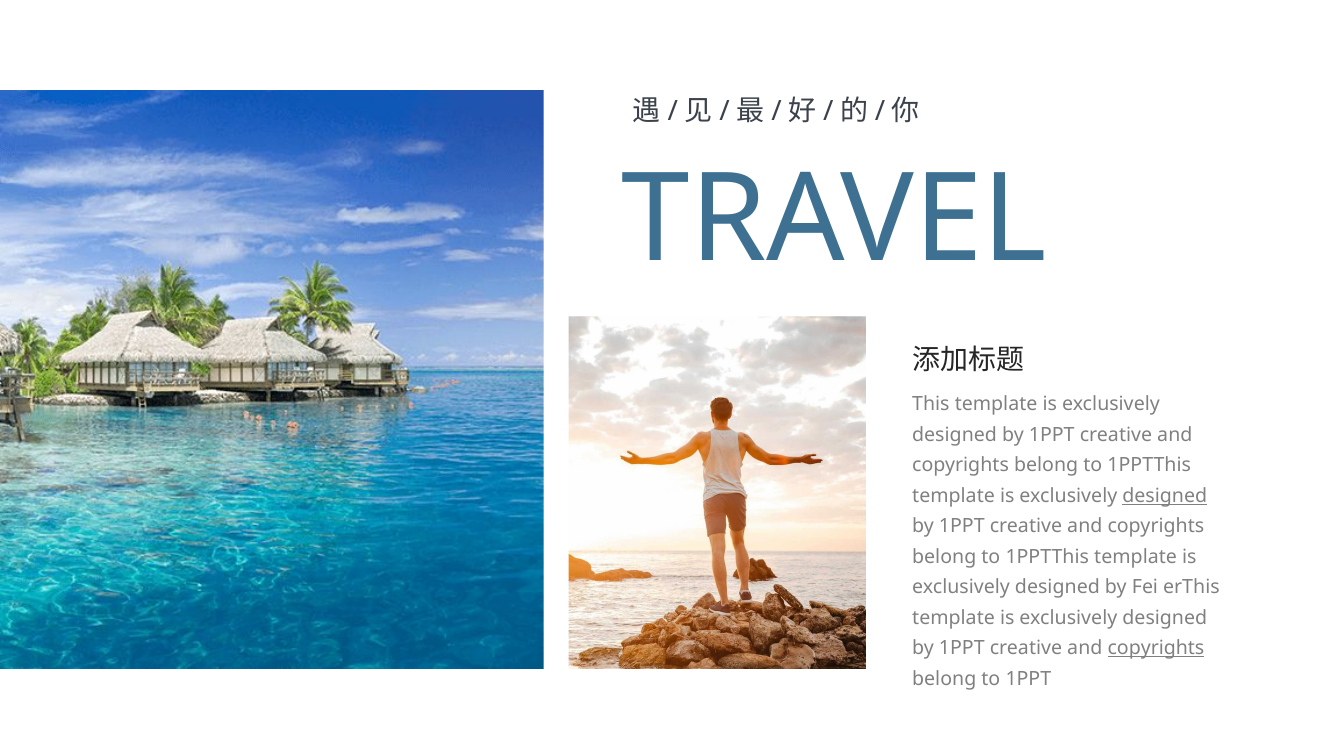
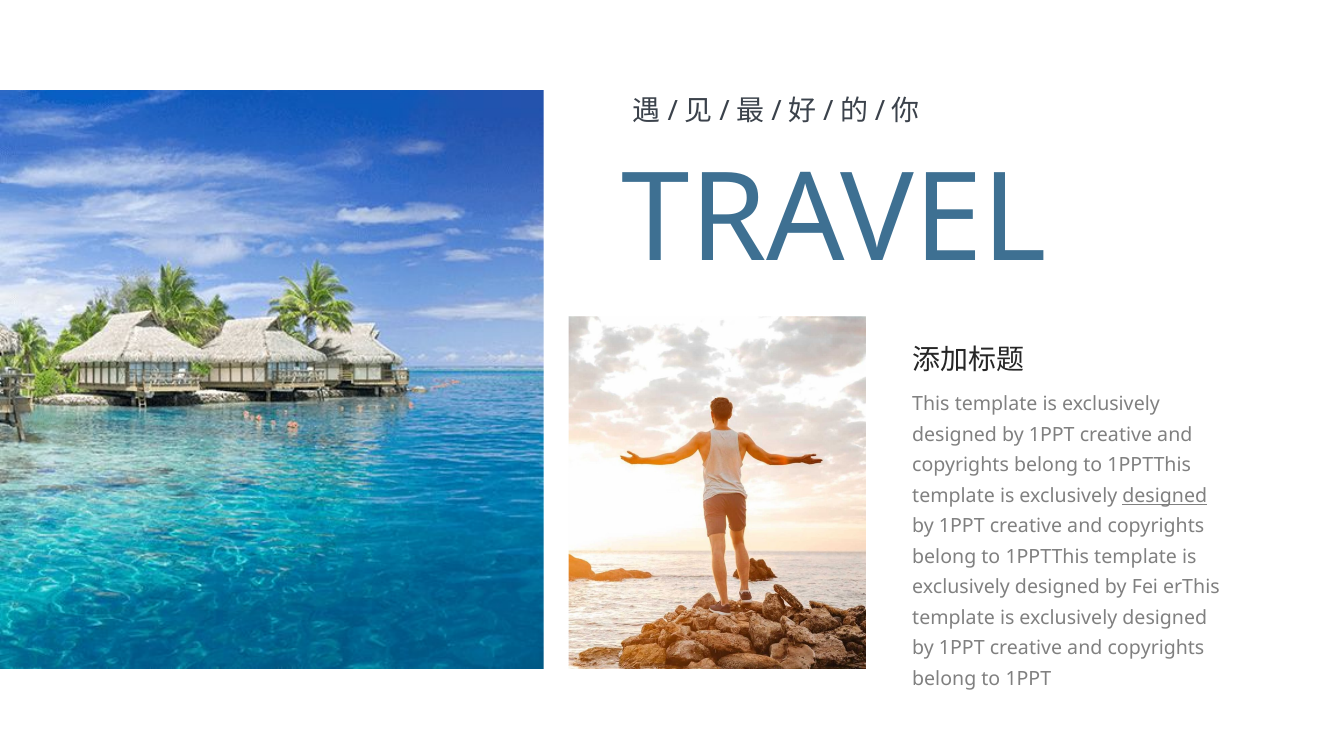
copyrights underline: present -> none (1156, 648)
